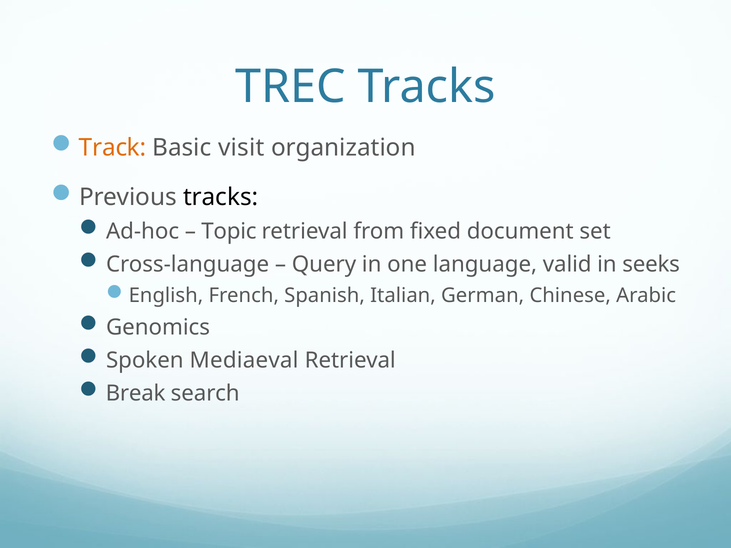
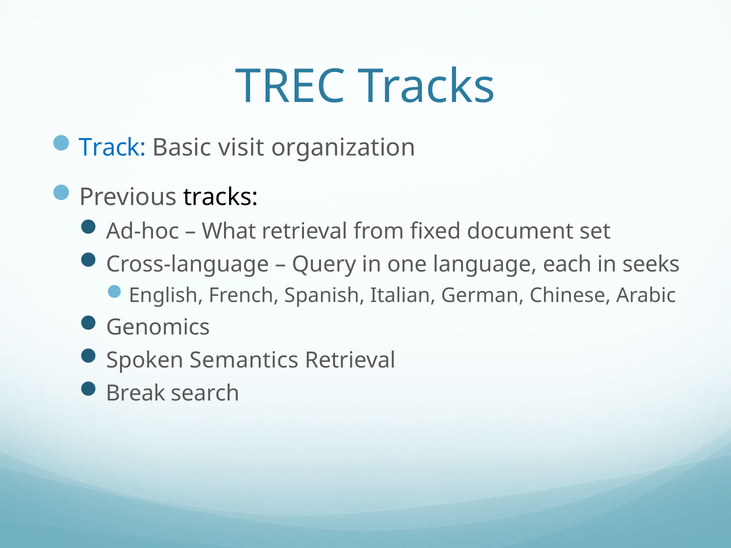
Track colour: orange -> blue (113, 148)
Topic: Topic -> What (229, 231)
valid: valid -> each (567, 264)
Mediaeval: Mediaeval -> Semantics (244, 361)
